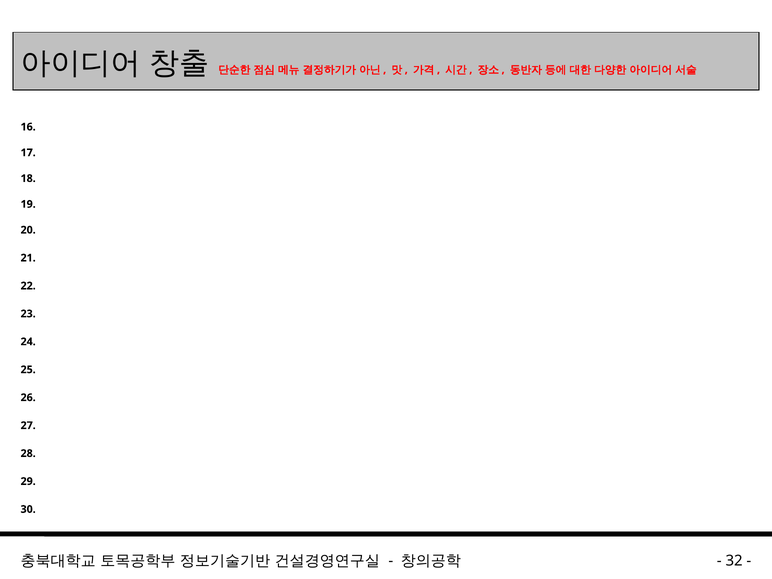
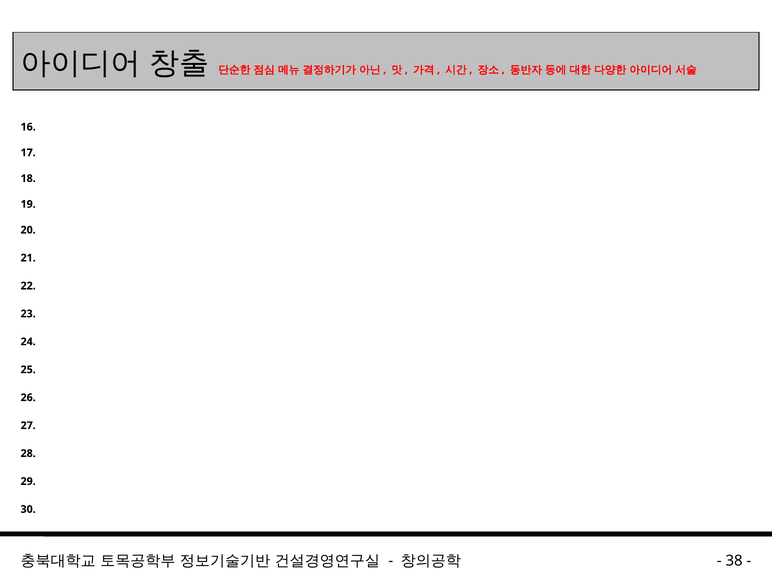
32: 32 -> 38 (734, 561)
